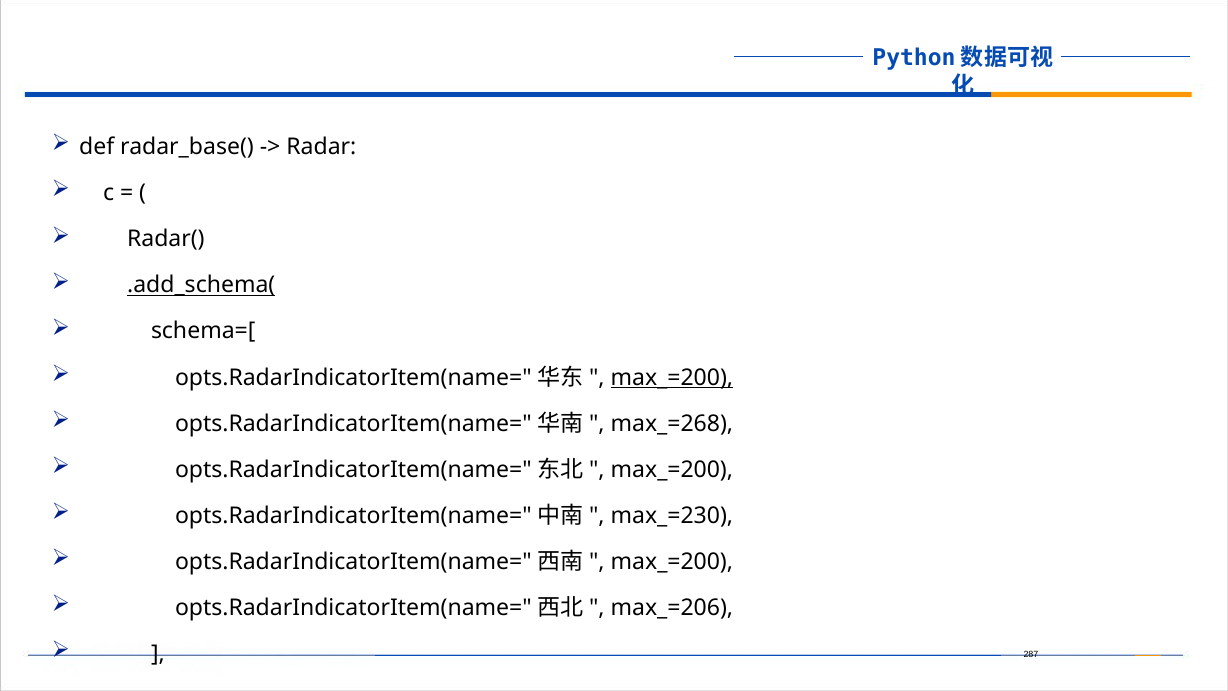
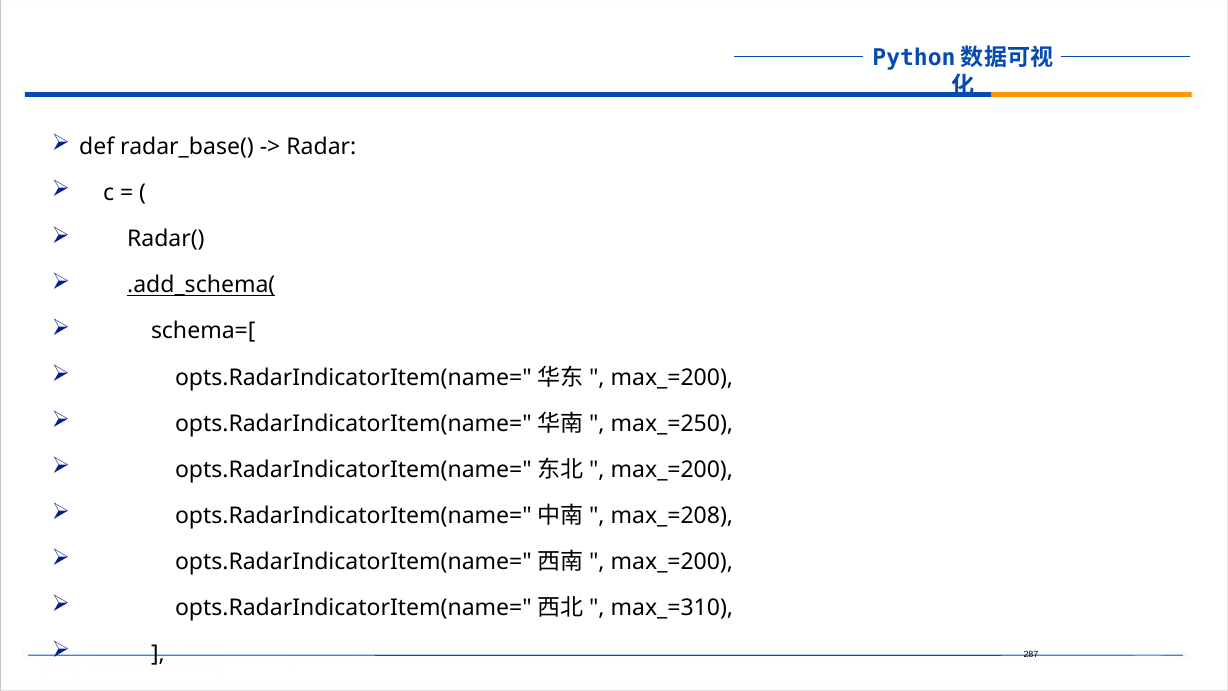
max_=200 underline: present -> none (672, 377)
max_=268: max_=268 -> max_=250 (672, 423)
max_=230: max_=230 -> max_=208 (672, 515)
max_=206: max_=206 -> max_=310 (672, 608)
